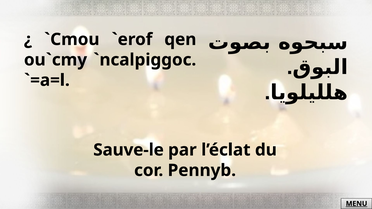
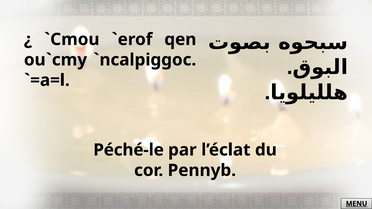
Sauve-le: Sauve-le -> Péché-le (129, 150)
